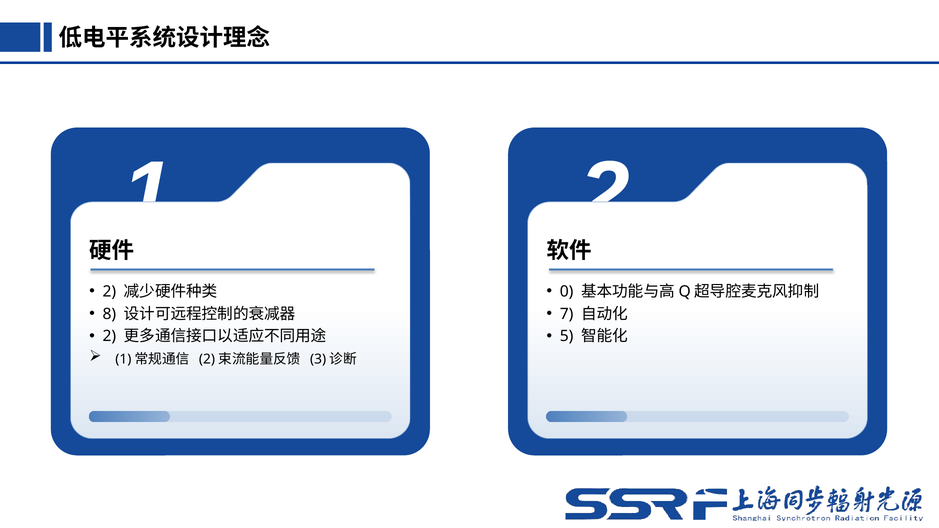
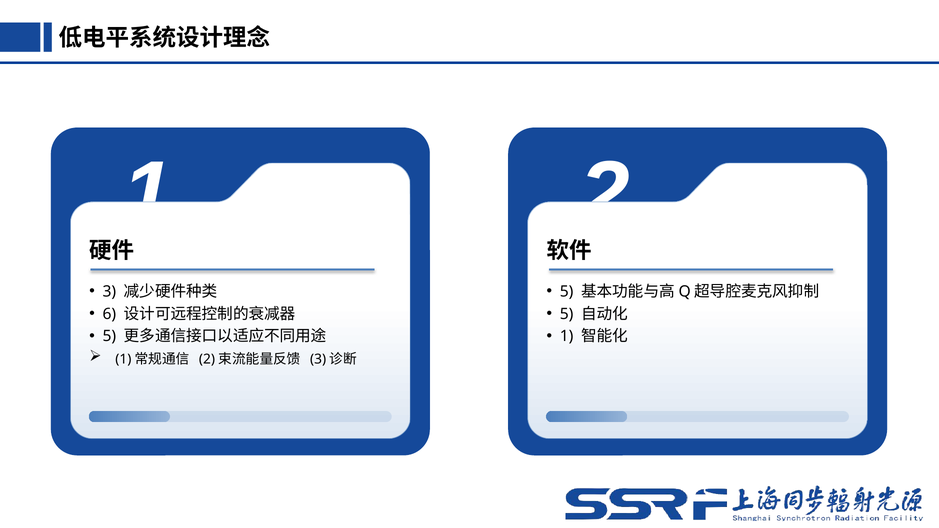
2: 2 -> 3 (109, 291)
0: 0 -> 5 (567, 291)
8: 8 -> 6 (109, 314)
7: 7 -> 5 (567, 314)
2: 2 -> 5 (109, 336)
5: 5 -> 1 (567, 336)
